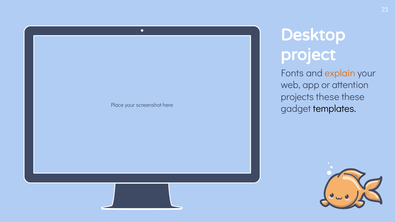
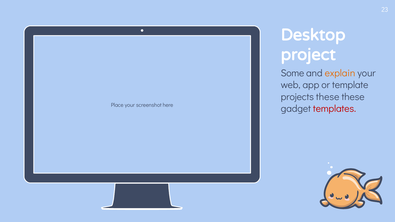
Fonts: Fonts -> Some (292, 73)
attention: attention -> template (350, 85)
templates colour: black -> red (335, 109)
